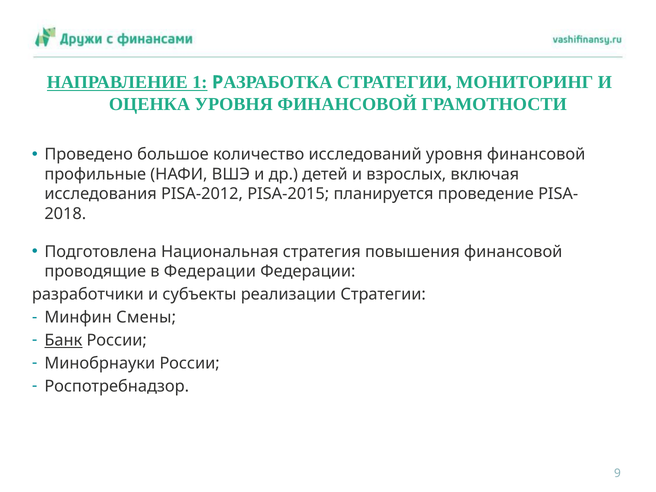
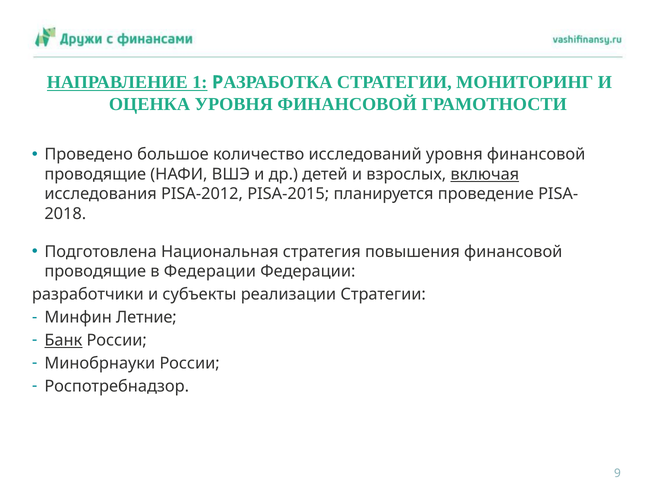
профильные: профильные -> проводящие (95, 174)
включая underline: none -> present (485, 174)
Смены: Смены -> Летние (146, 318)
